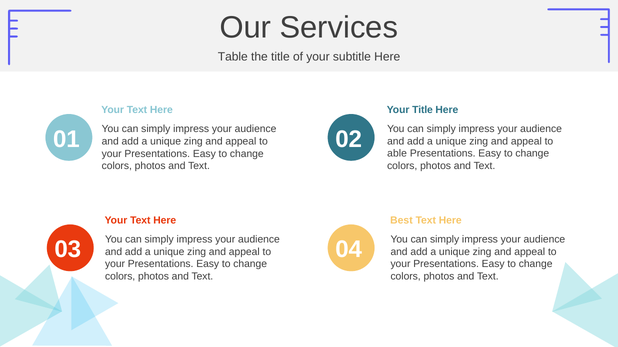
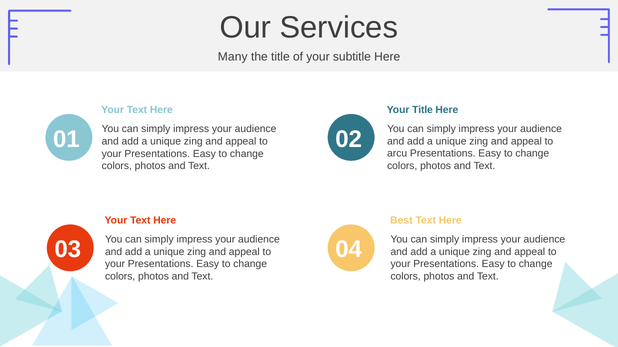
Table: Table -> Many (233, 57)
able: able -> arcu (397, 154)
